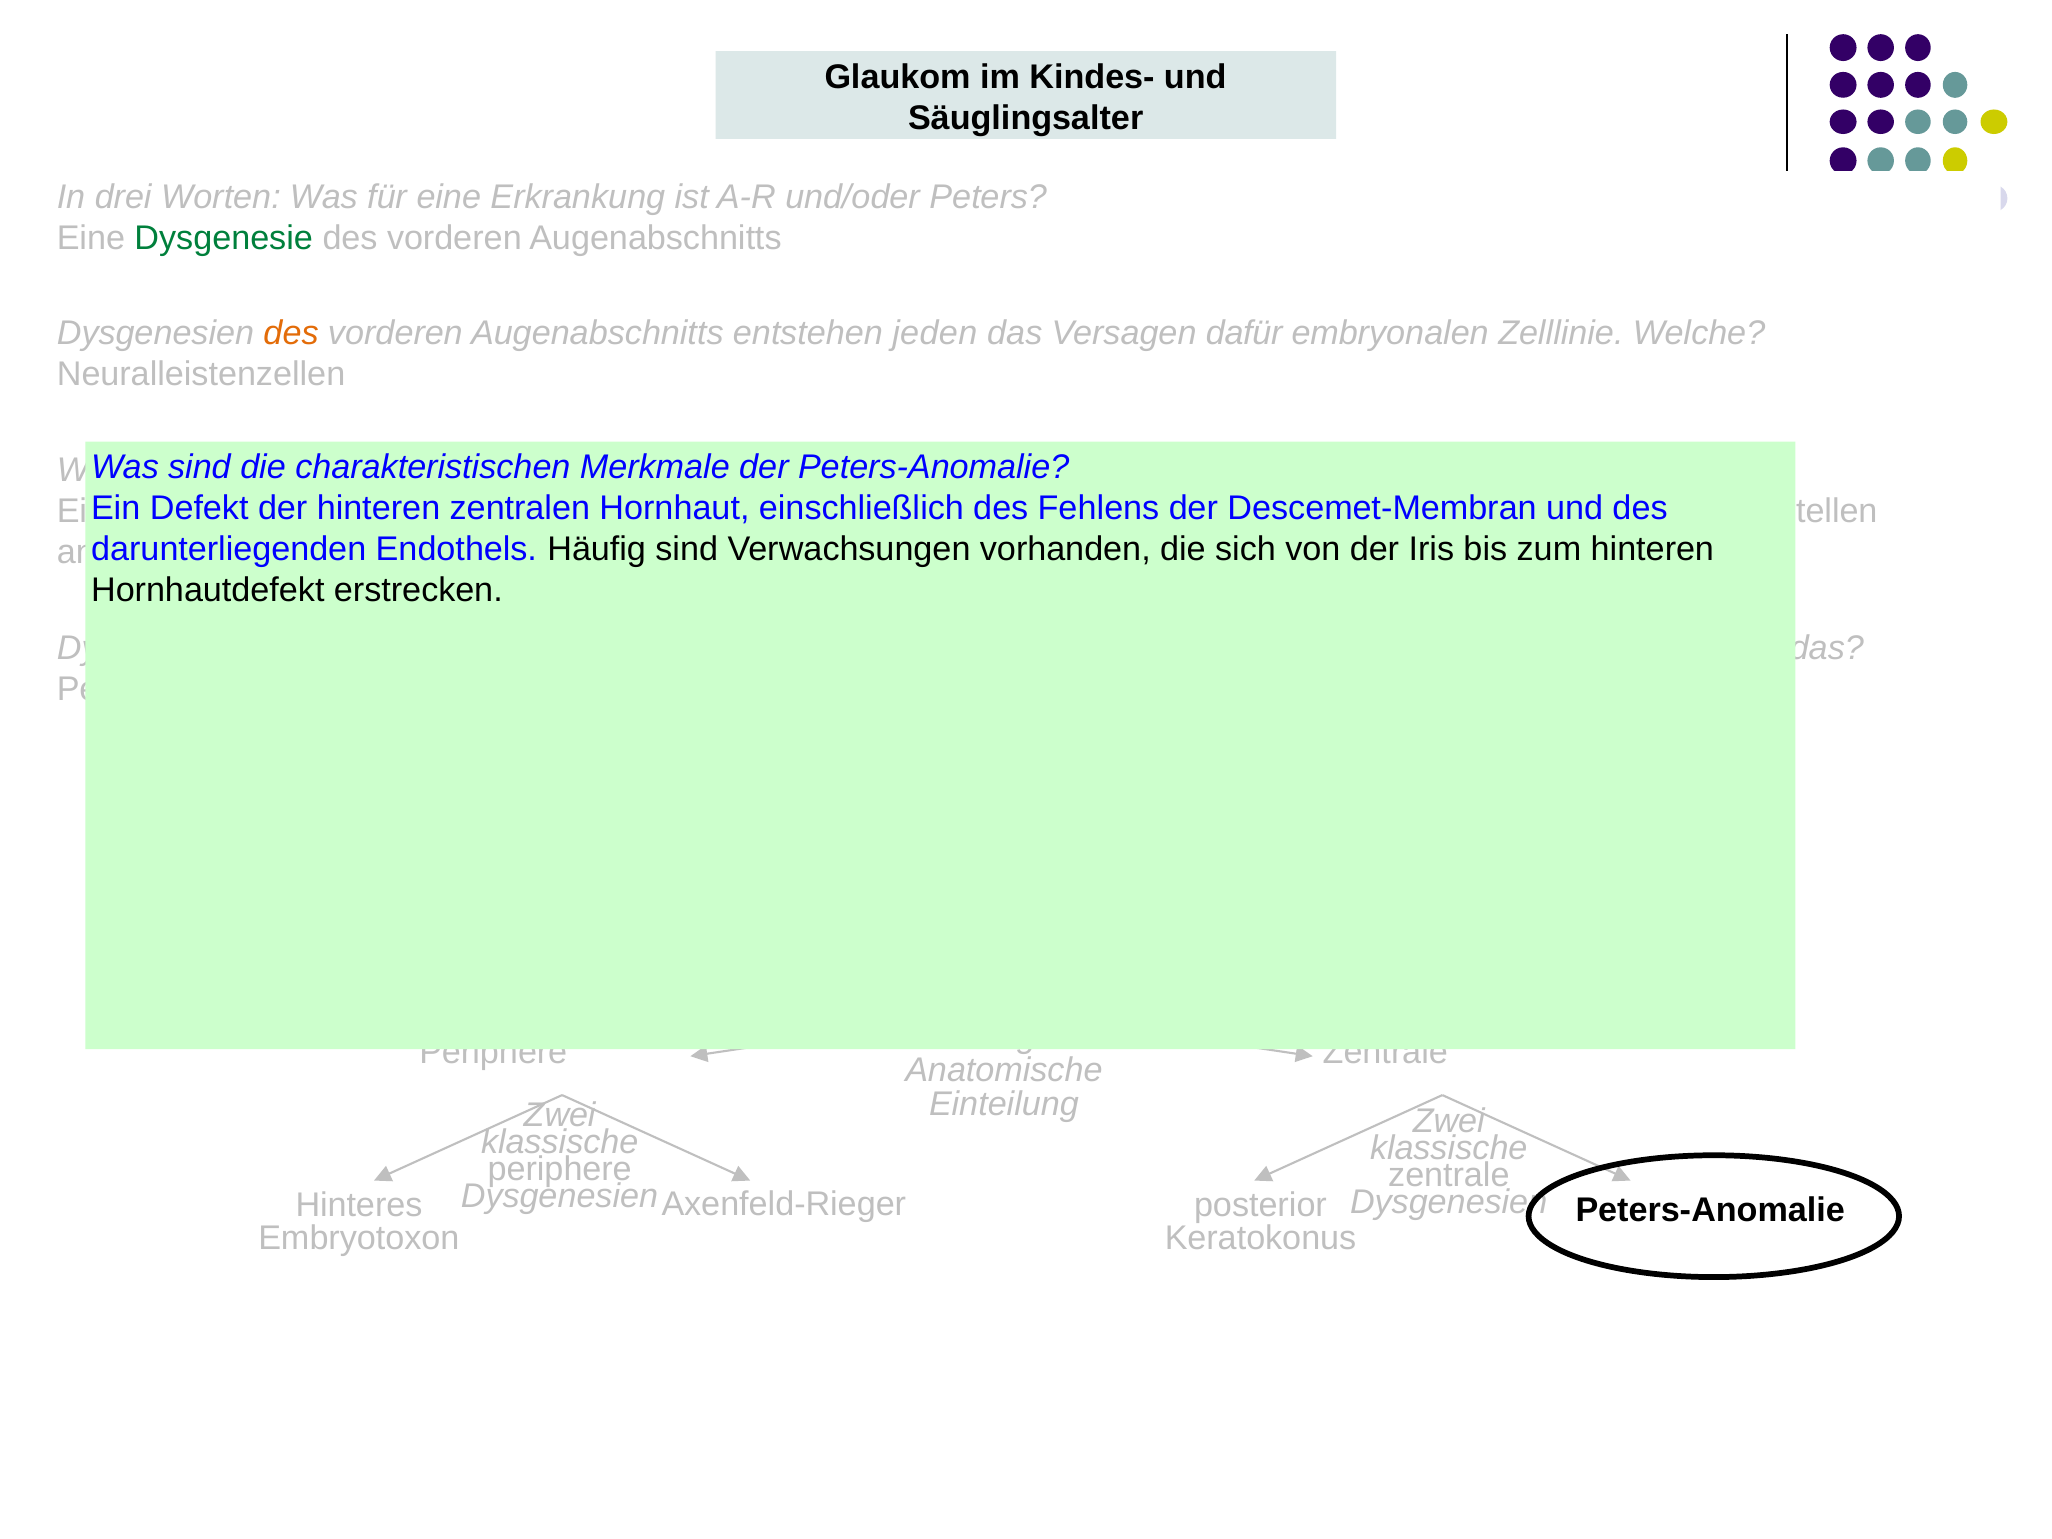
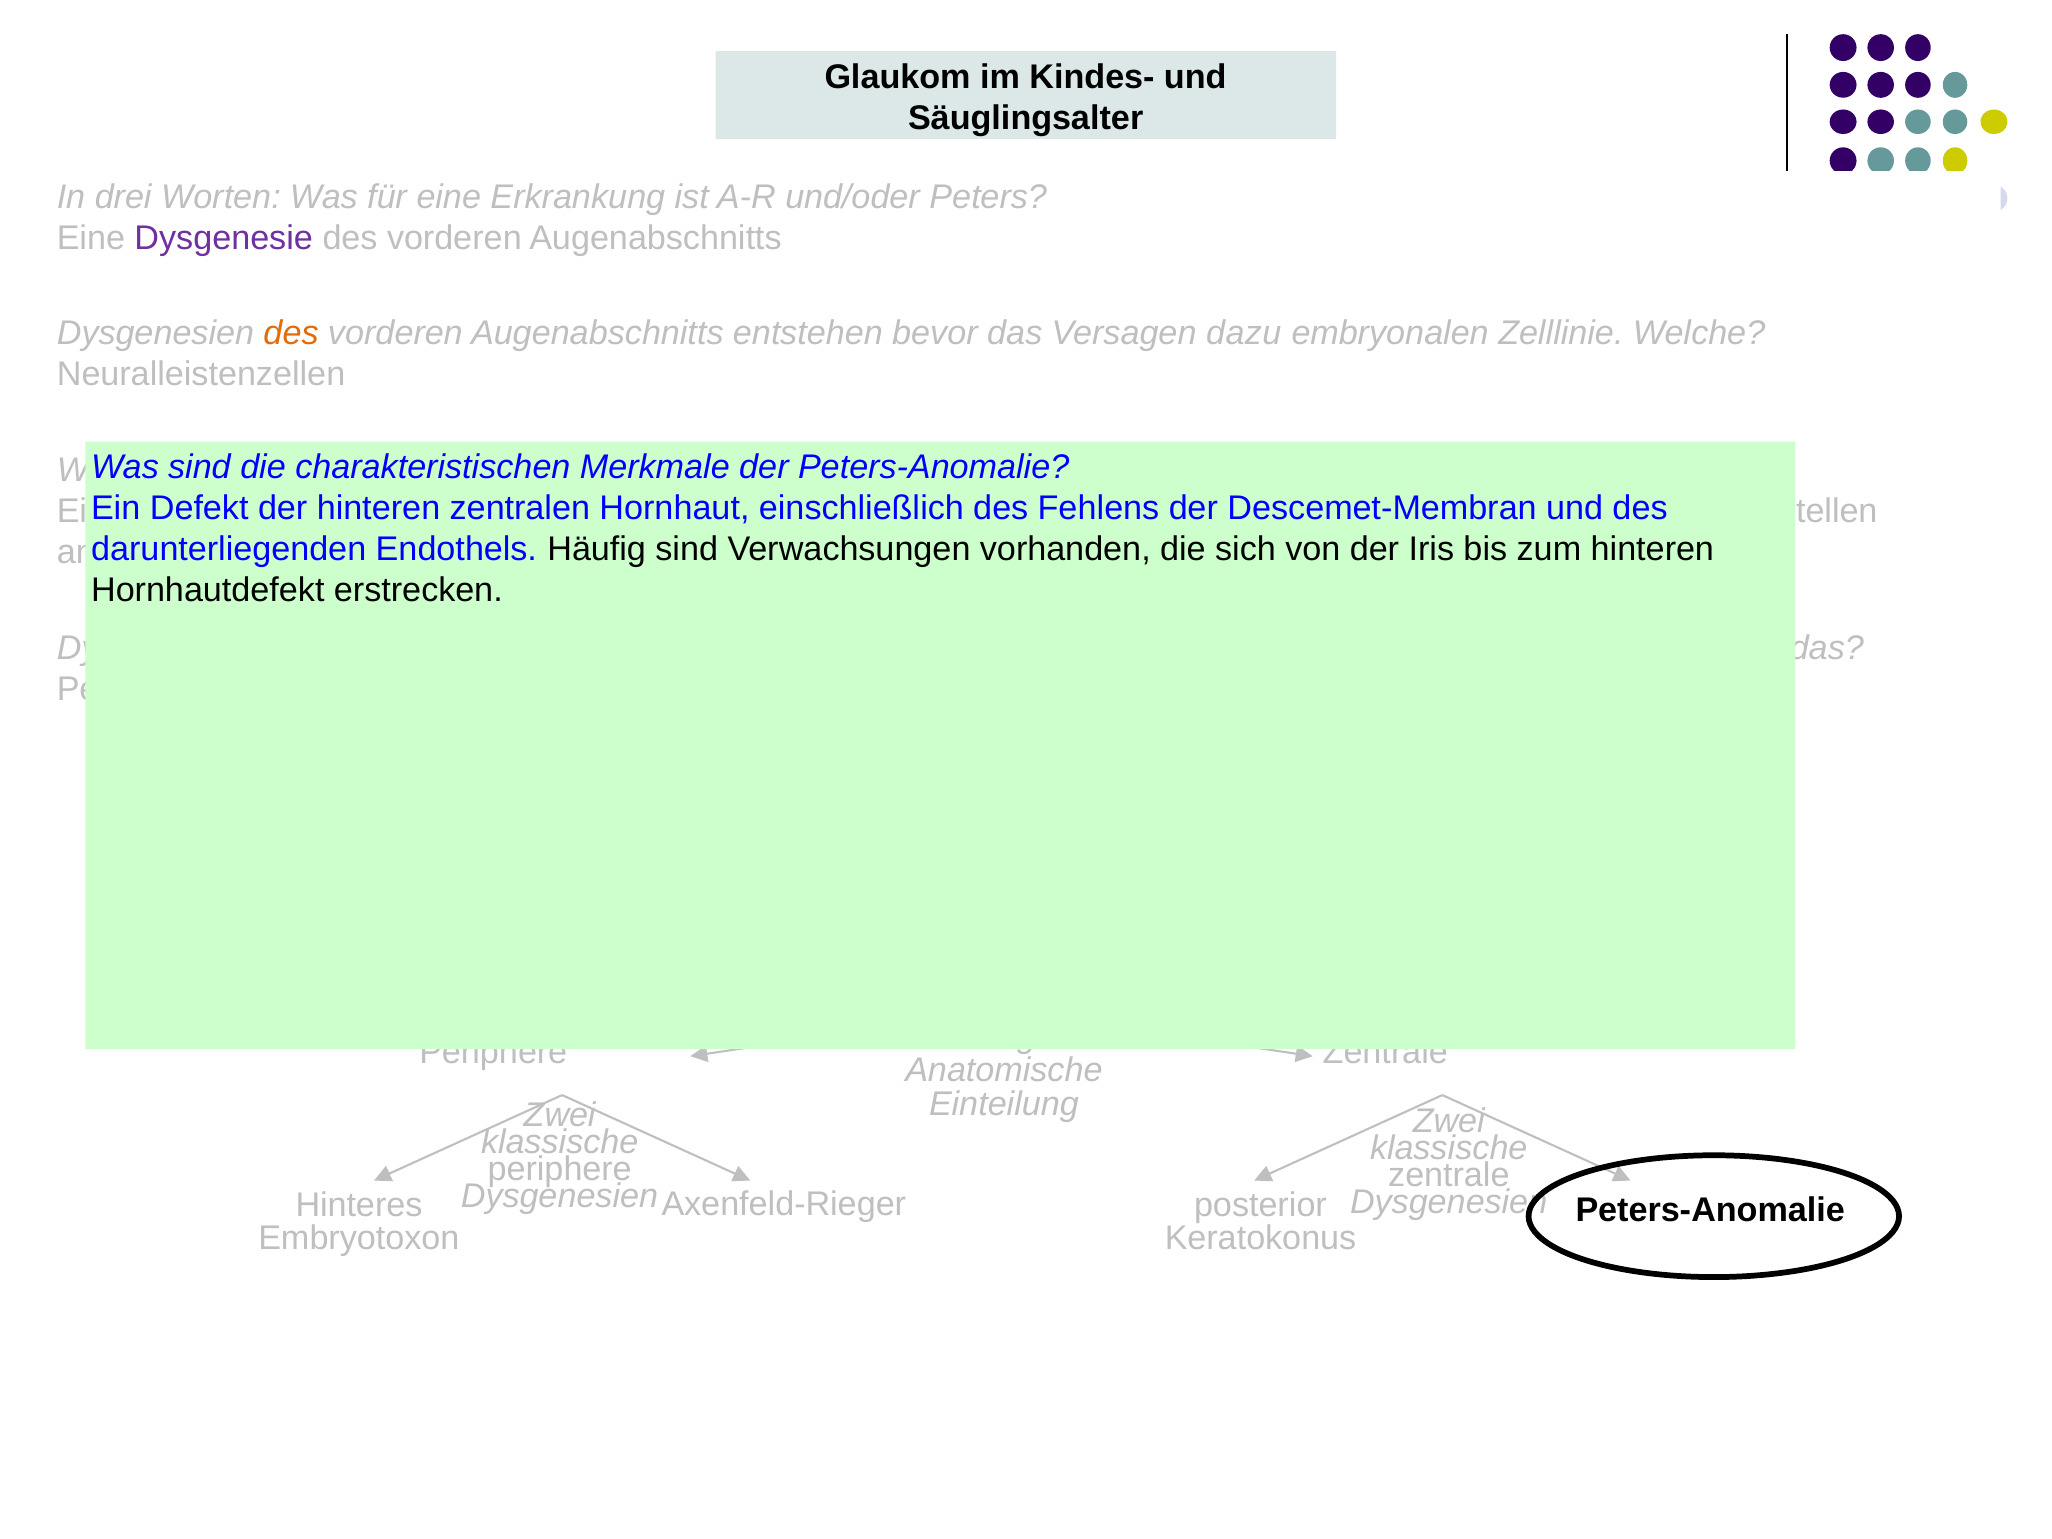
Dysgenesie colour: green -> purple (224, 238)
jeden: jeden -> bevor (935, 334)
dafür: dafür -> dazu (1244, 334)
